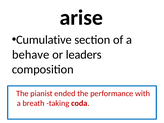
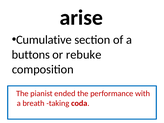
behave: behave -> buttons (31, 55)
leaders: leaders -> rebuke (84, 55)
